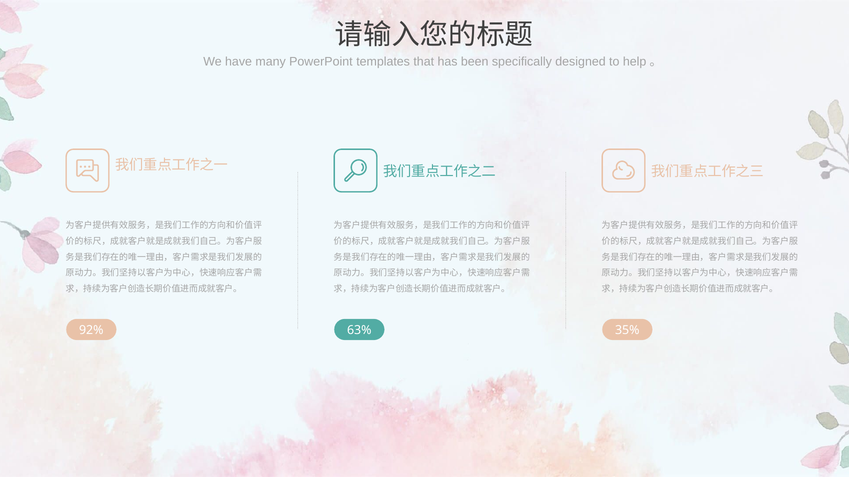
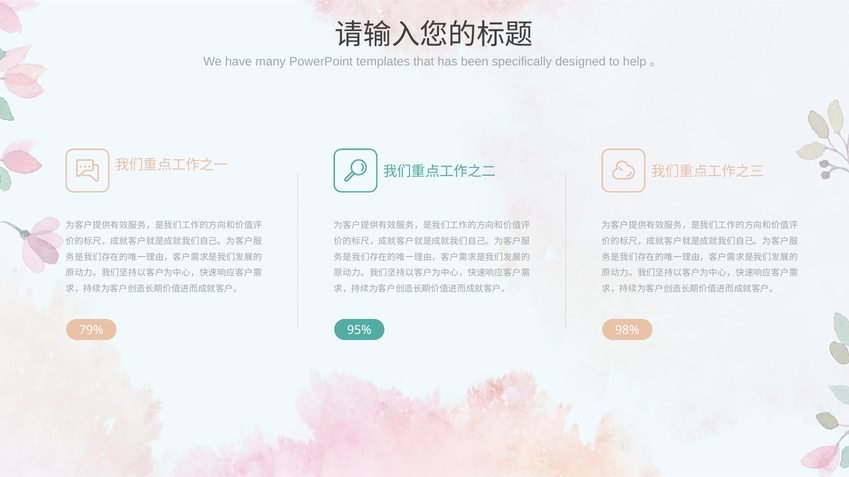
92%: 92% -> 79% (91, 331)
63%: 63% -> 95% (359, 331)
35%: 35% -> 98% (627, 331)
